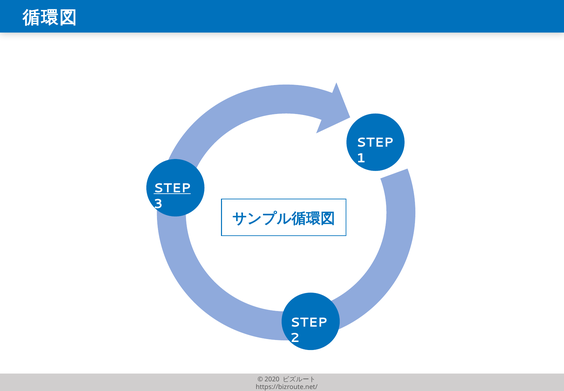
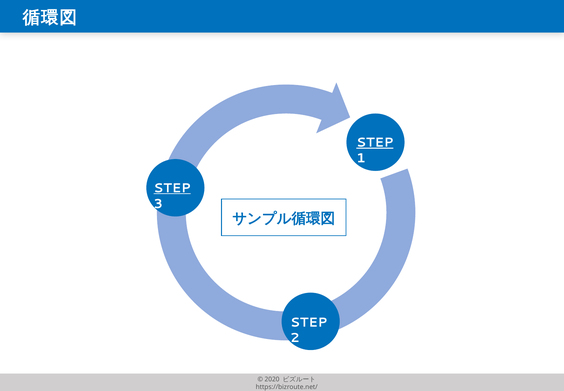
STEP underline: none -> present (375, 142)
